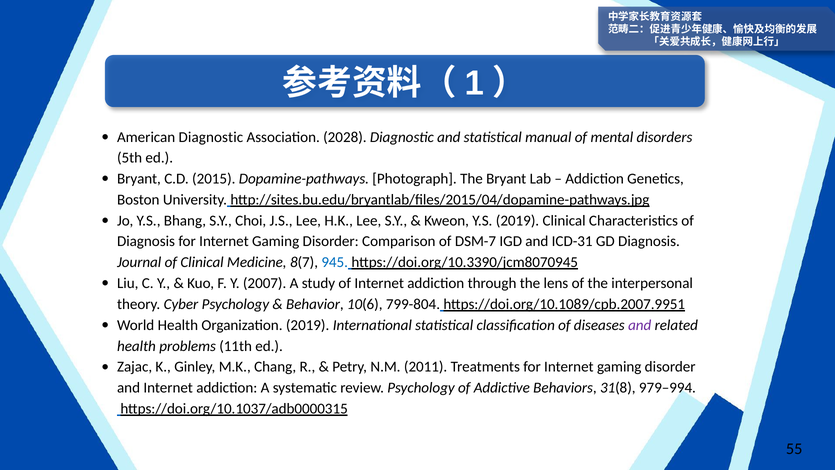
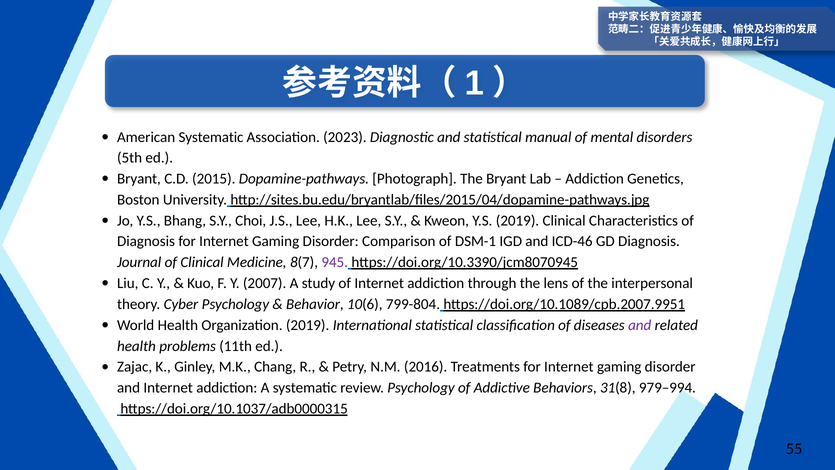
American Diagnostic: Diagnostic -> Systematic (211, 137)
2028: 2028 -> 2023 (345, 137)
DSM-7: DSM-7 -> DSM-1 (475, 241)
ICD-31: ICD-31 -> ICD-46 (572, 241)
945 colour: blue -> purple (335, 262)
2011: 2011 -> 2016 (426, 367)
